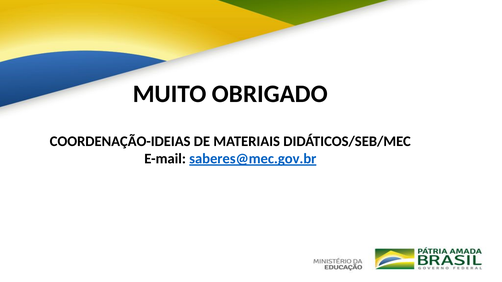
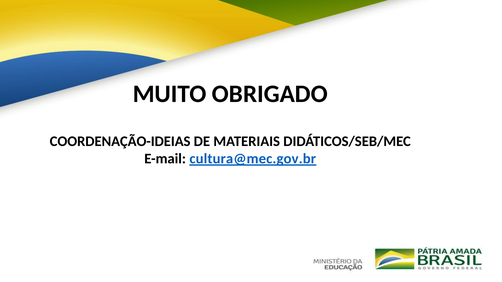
saberes@mec.gov.br: saberes@mec.gov.br -> cultura@mec.gov.br (253, 159)
